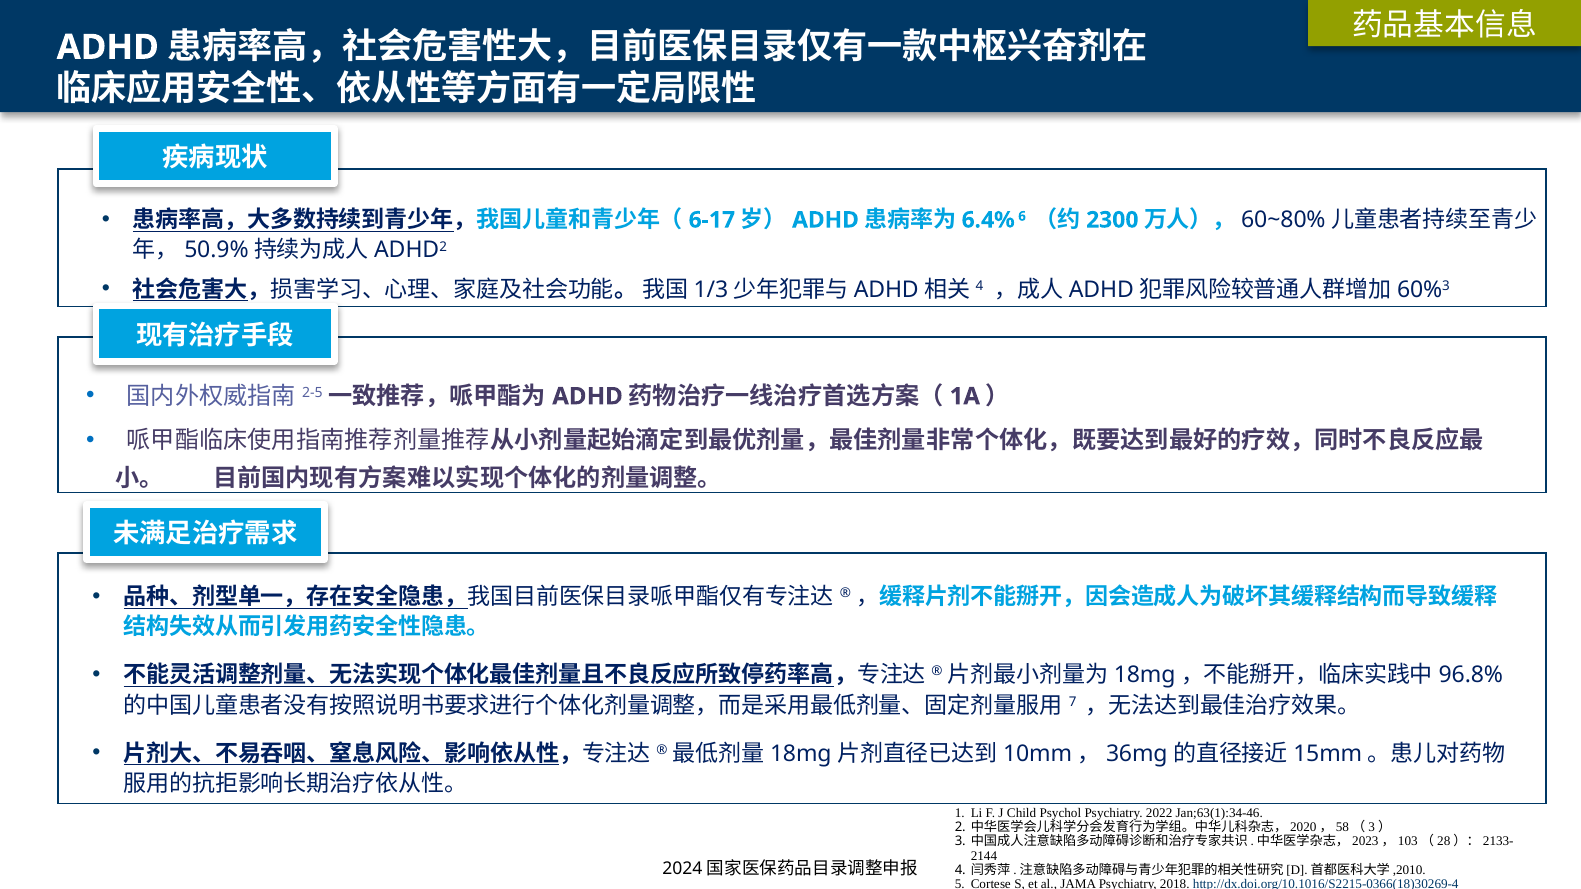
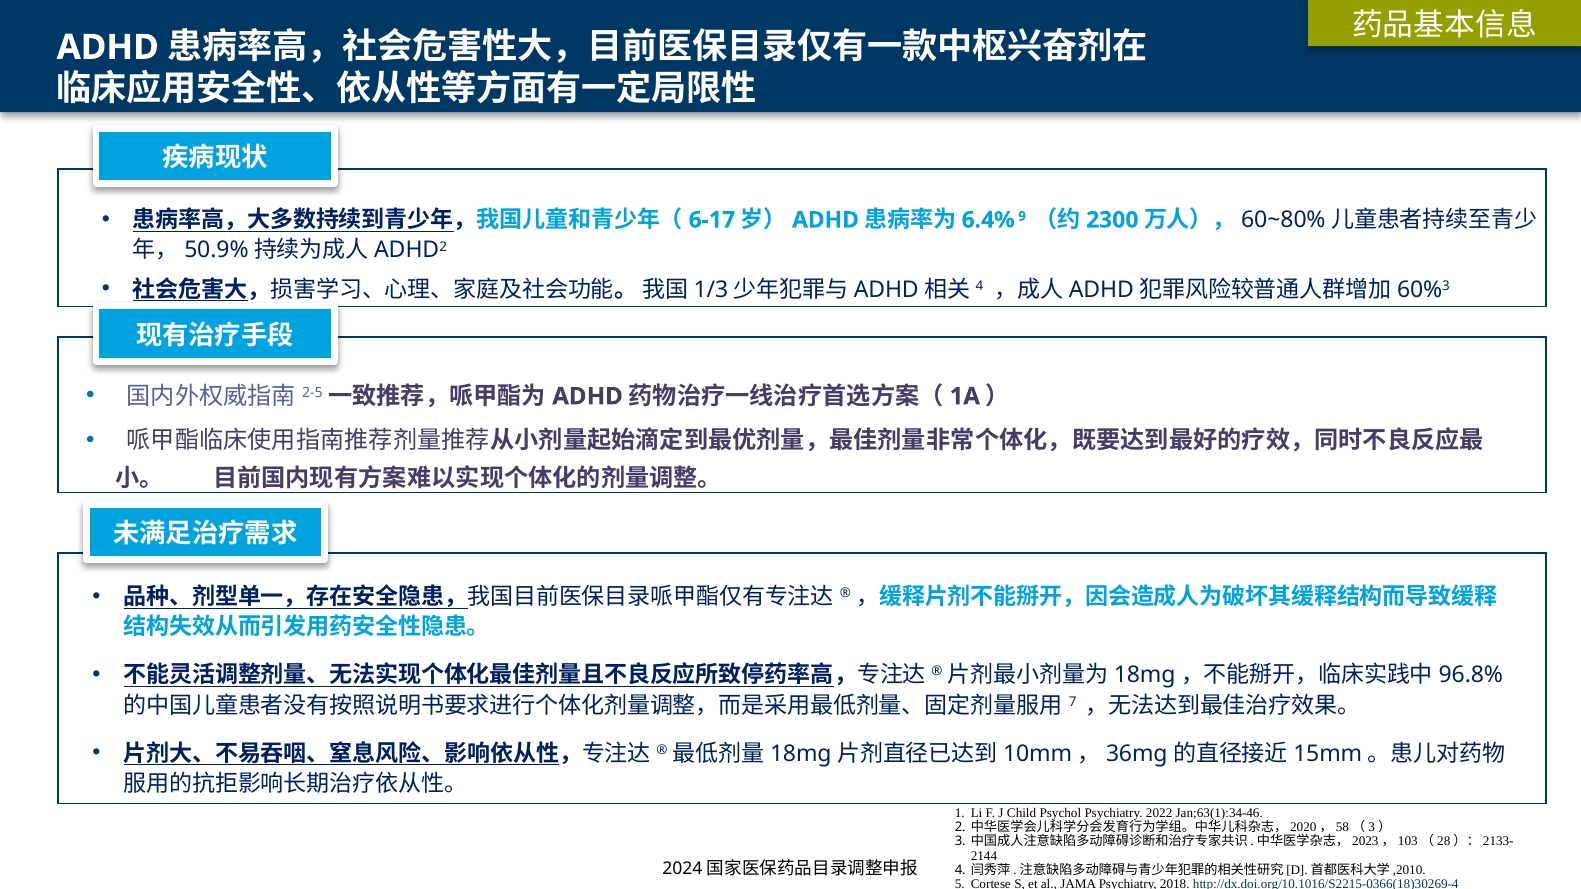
6: 6 -> 9 (1022, 216)
